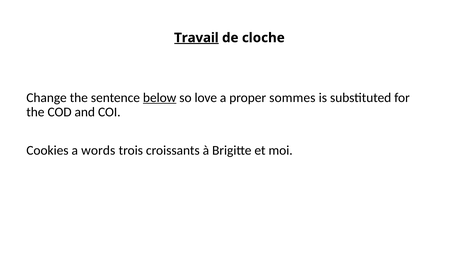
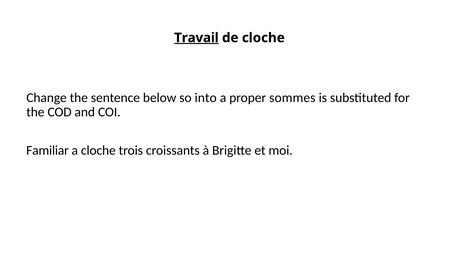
below underline: present -> none (160, 98)
love: love -> into (206, 98)
Cookies: Cookies -> Familiar (48, 151)
a words: words -> cloche (98, 151)
